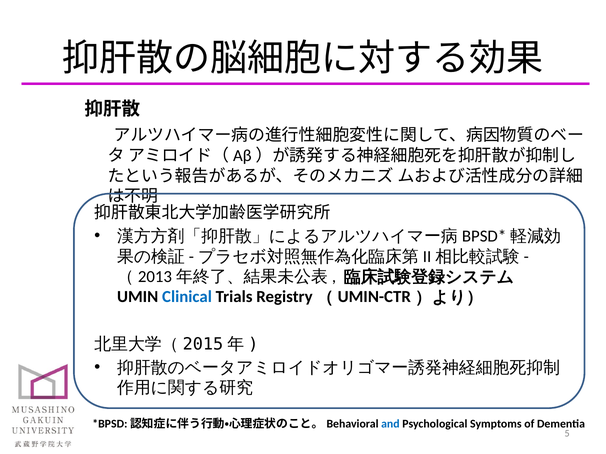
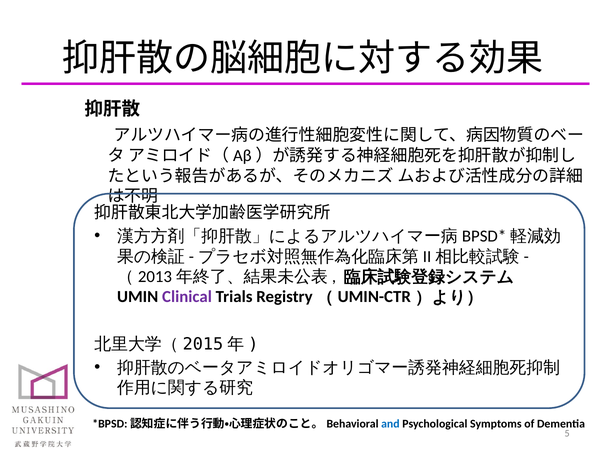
Clinical colour: blue -> purple (187, 297)
